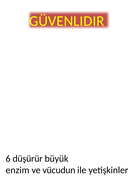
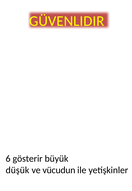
düşürür: düşürür -> gösterir (28, 158)
enzim: enzim -> düşük (18, 170)
